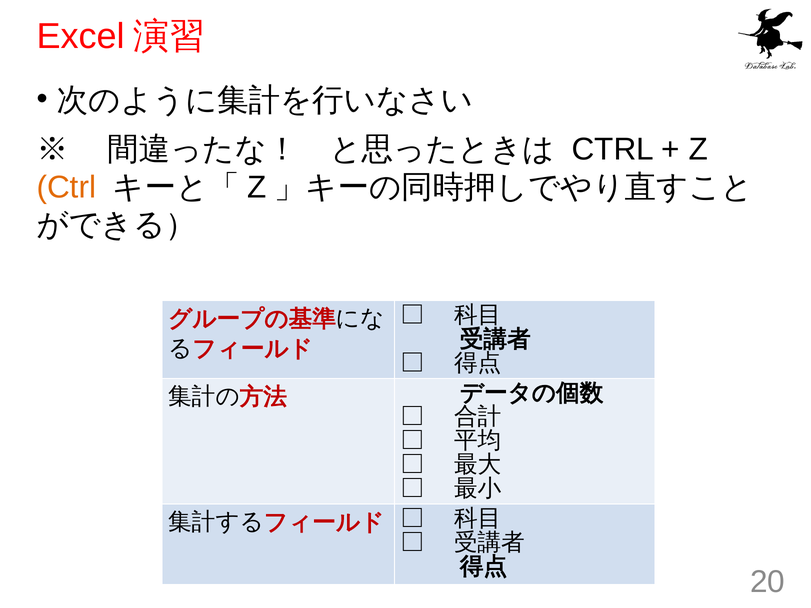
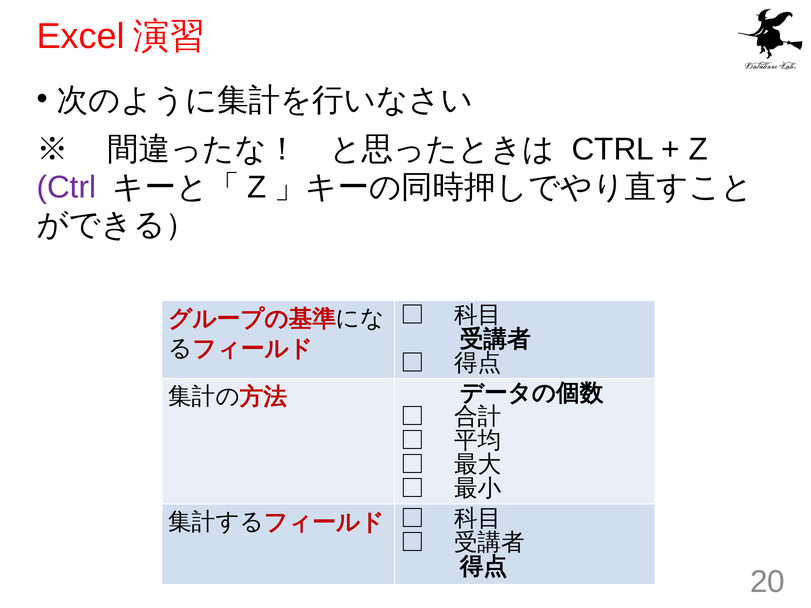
Ctrl colour: orange -> purple (66, 187)
